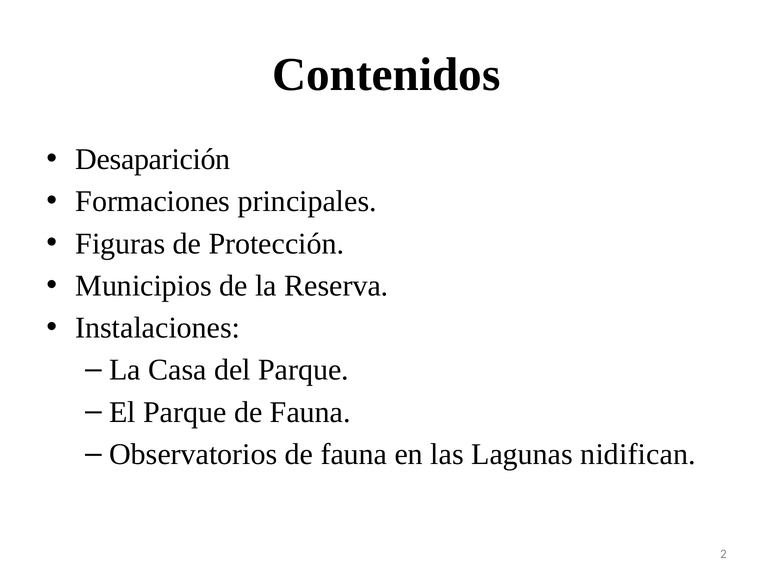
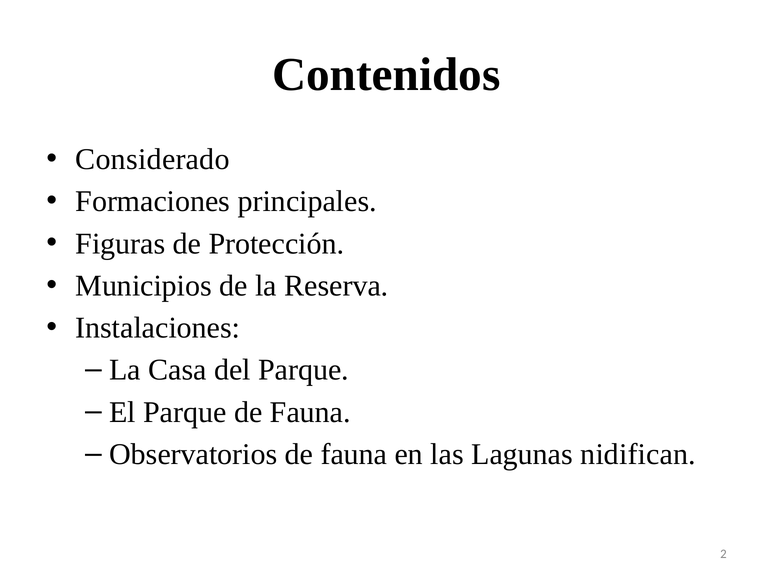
Desaparición: Desaparición -> Considerado (153, 159)
